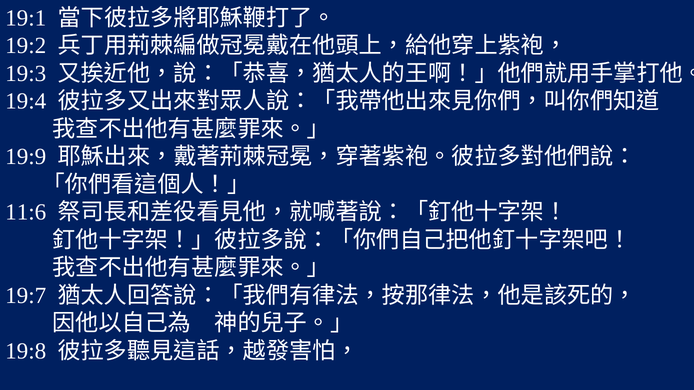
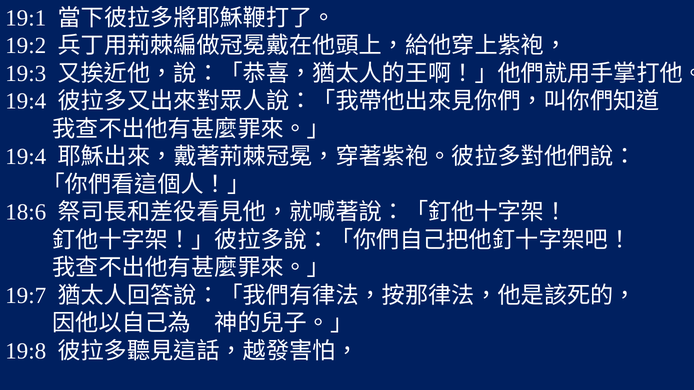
19:9: 19:9 -> 19:4 (26, 157)
11:6: 11:6 -> 18:6 (26, 212)
